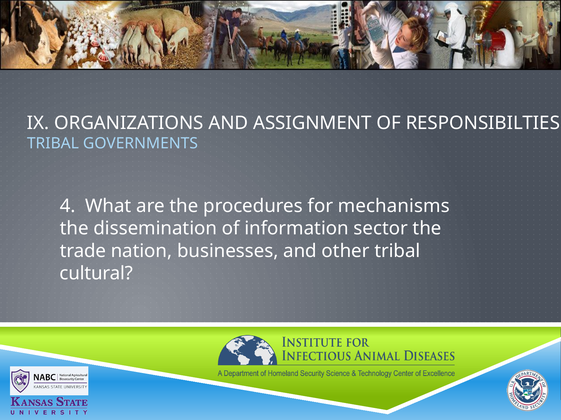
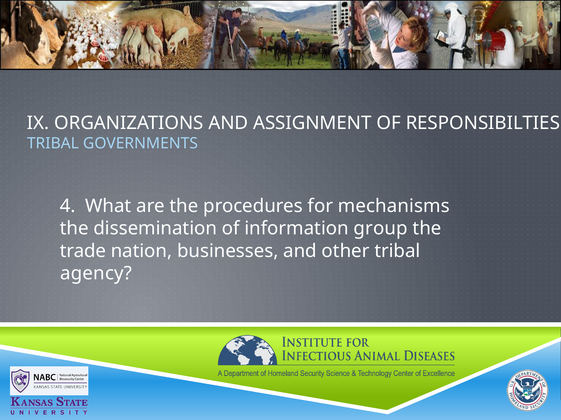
sector: sector -> group (381, 229)
cultural: cultural -> agency (96, 274)
